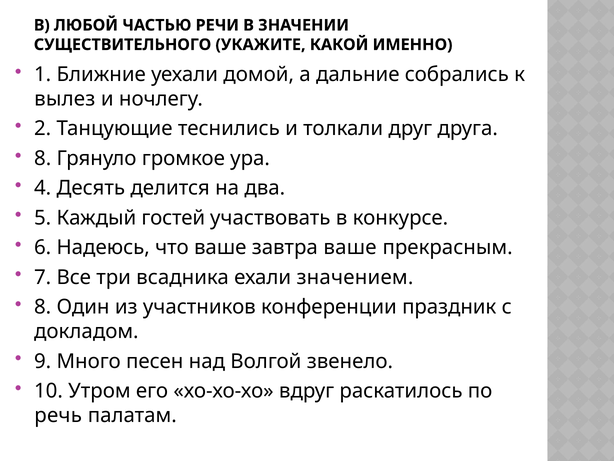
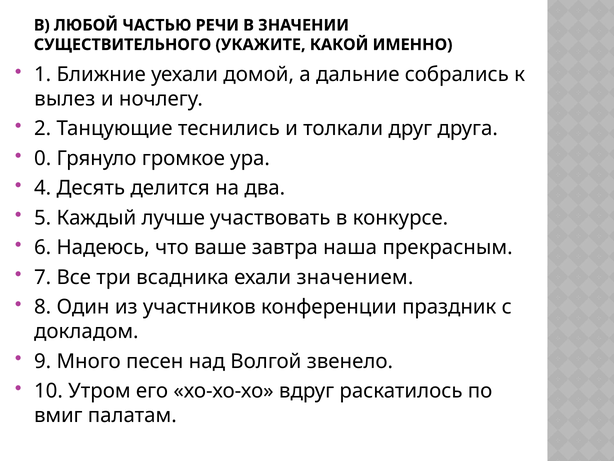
8: 8 -> 0 (43, 158)
гостей: гостей -> лучше (173, 218)
завтра ваше: ваше -> наша (350, 247)
речь: речь -> вмиг (58, 415)
